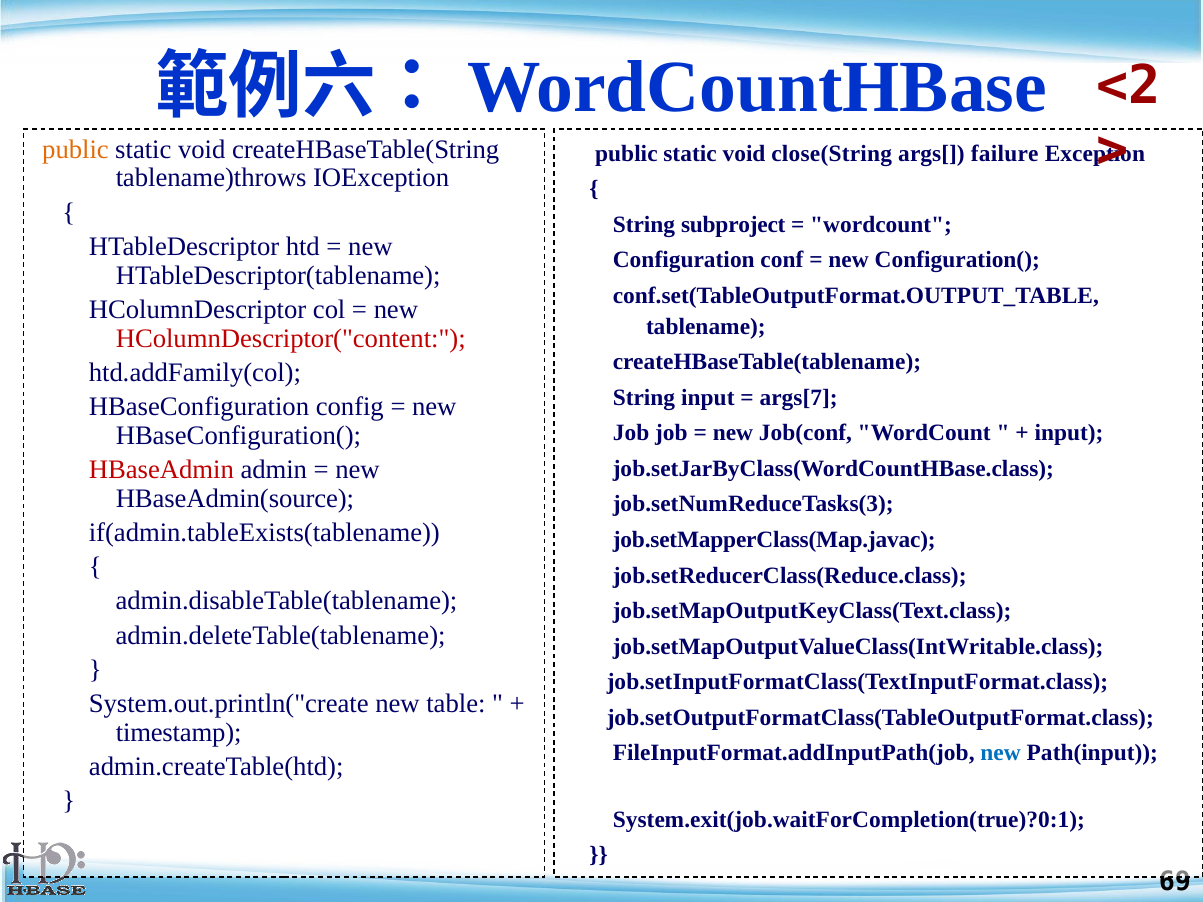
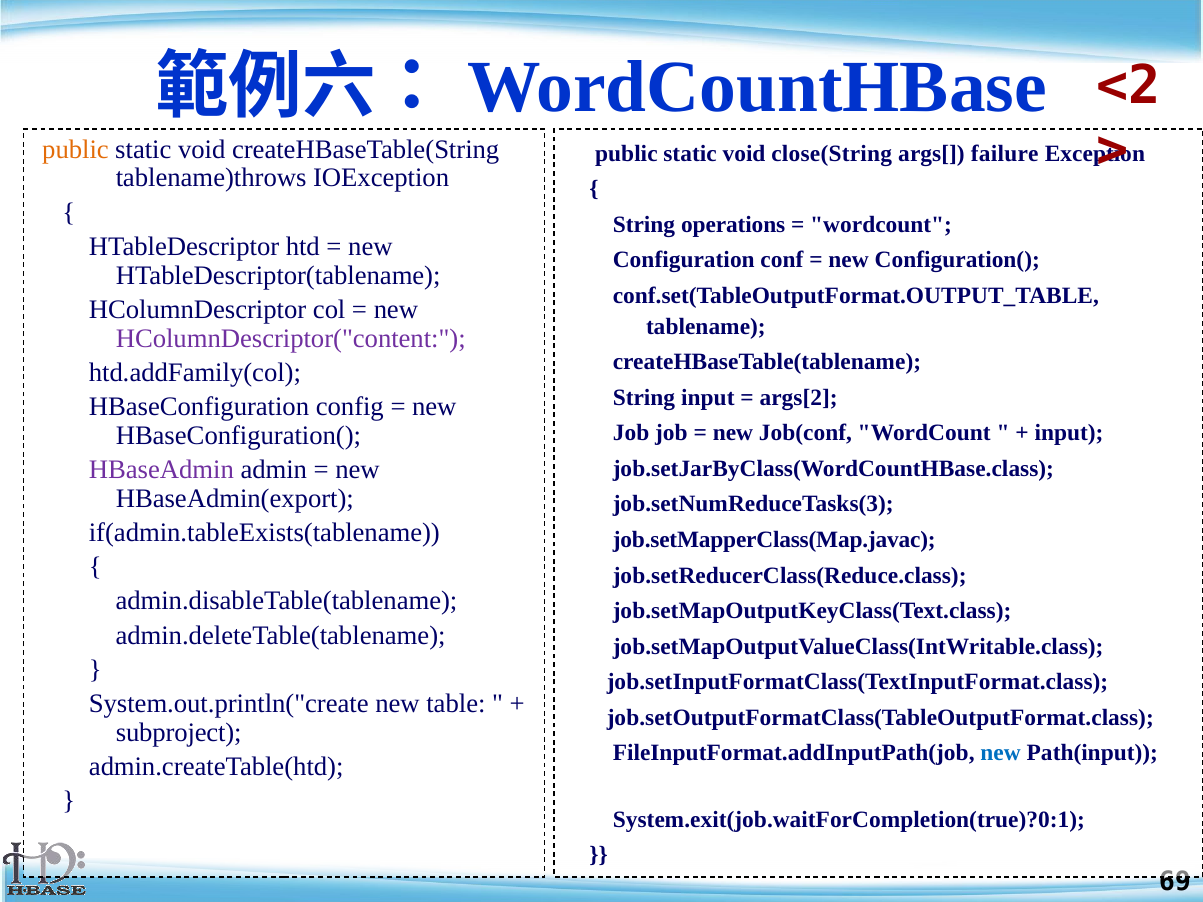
subproject: subproject -> operations (733, 225)
HColumnDescriptor("content colour: red -> purple (291, 338)
args[7: args[7 -> args[2 (799, 398)
HBaseAdmin colour: red -> purple (161, 470)
HBaseAdmin(source: HBaseAdmin(source -> HBaseAdmin(export (235, 499)
timestamp: timestamp -> subproject (179, 733)
